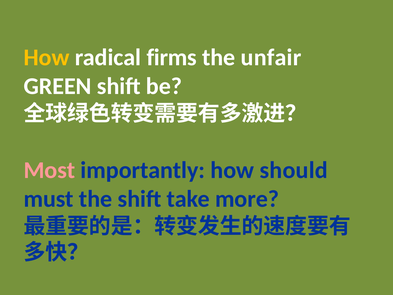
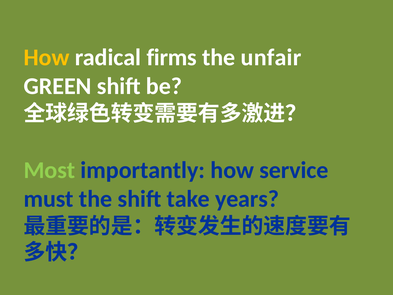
Most colour: pink -> light green (49, 170)
should: should -> service (294, 170)
more: more -> years (247, 199)
